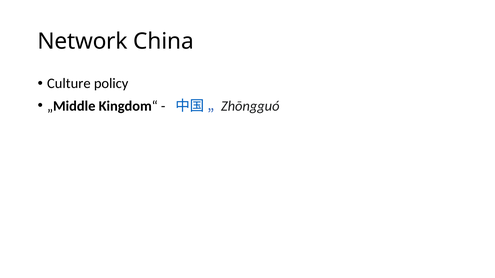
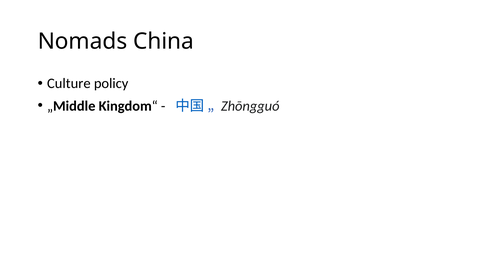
Network: Network -> Nomads (82, 42)
